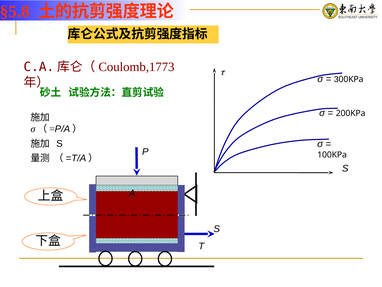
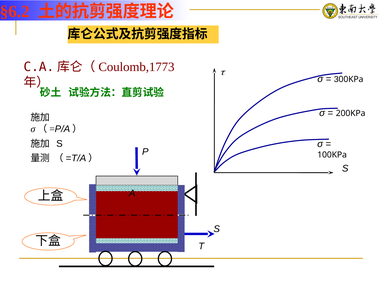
§5.8: §5.8 -> §6.2 (15, 12)
